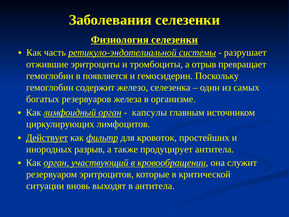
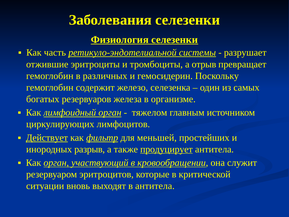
появляется: появляется -> различных (105, 76)
капсулы: капсулы -> тяжелом (150, 112)
кровоток: кровоток -> меньшей (157, 138)
продуцирует underline: none -> present (166, 149)
